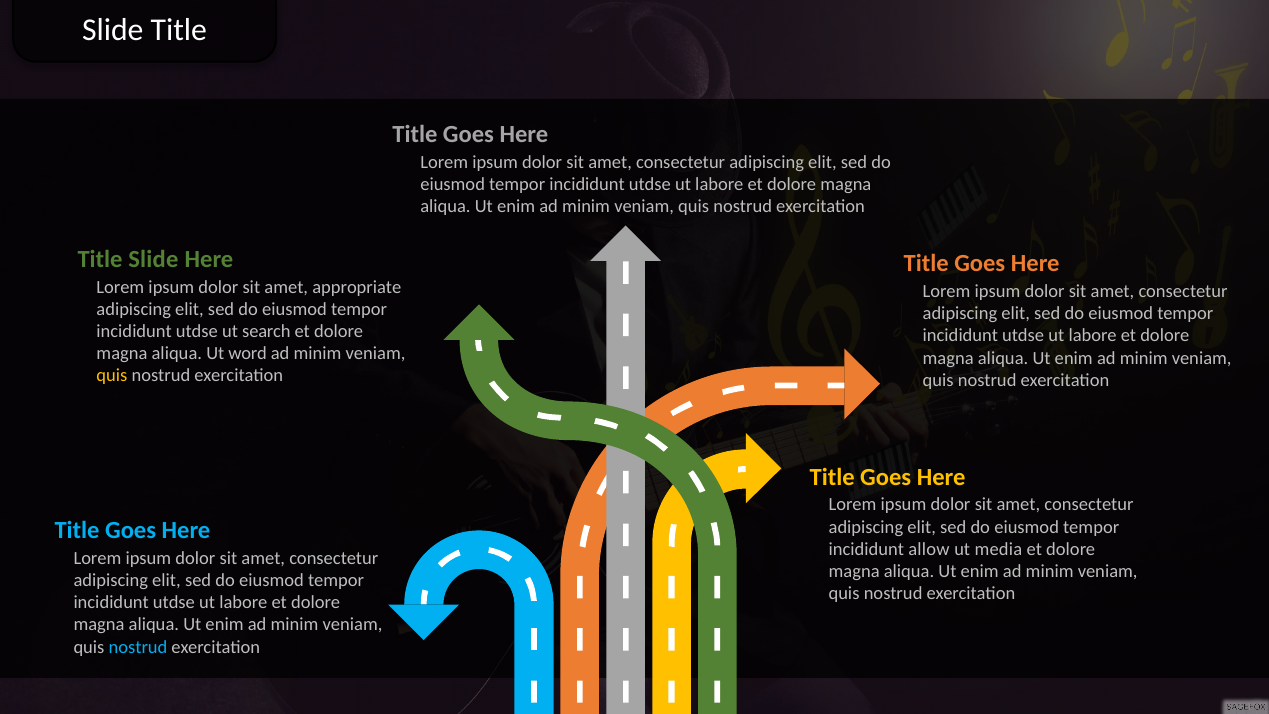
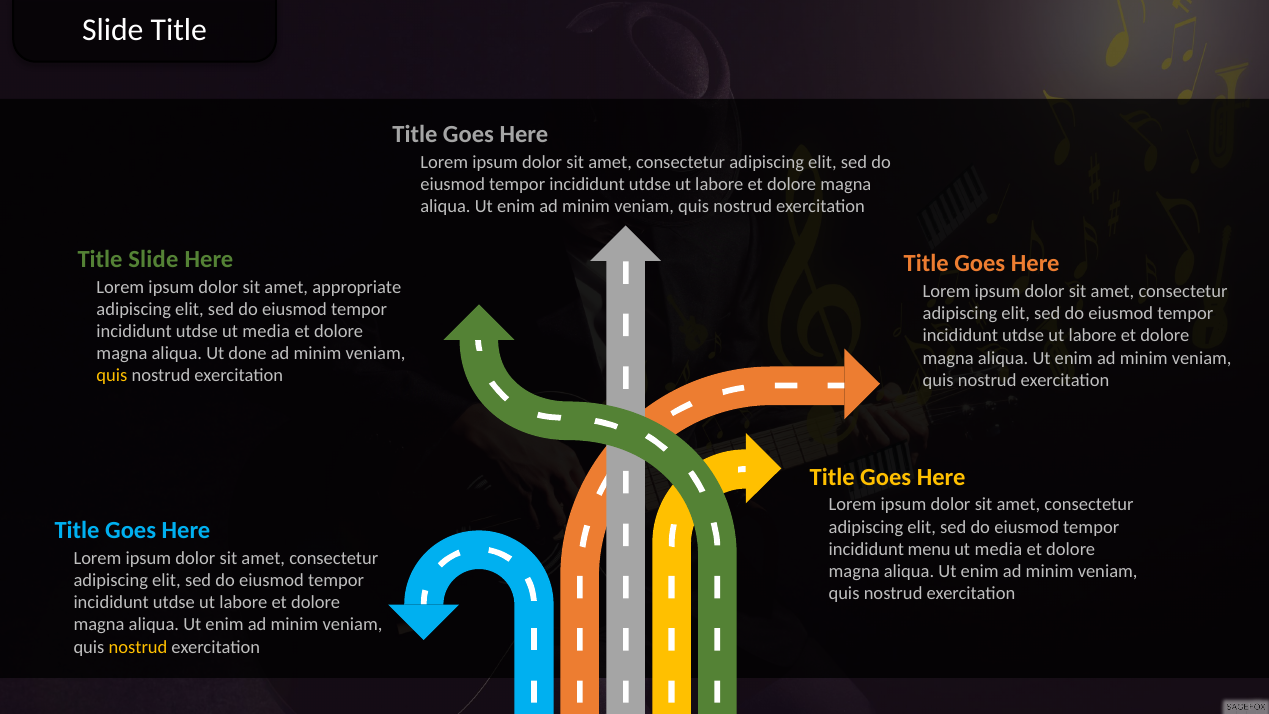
utdse ut search: search -> media (266, 331)
word: word -> done (248, 353)
allow: allow -> menu (929, 549)
nostrud colour: light blue -> yellow (138, 647)
